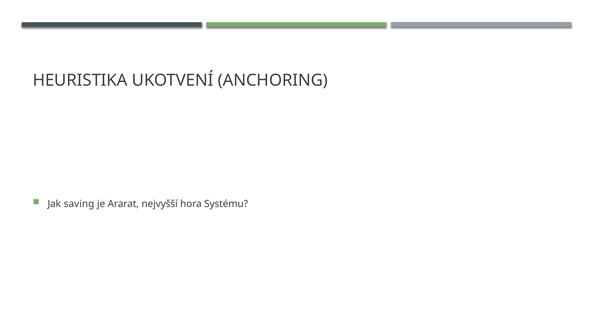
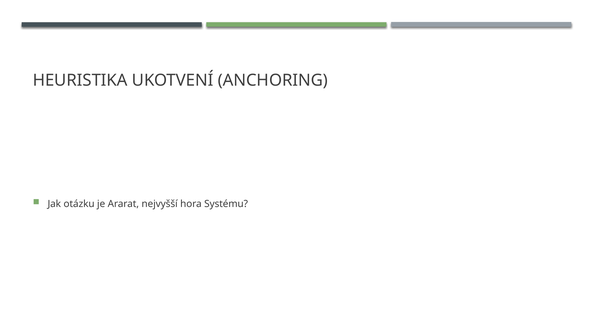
saving: saving -> otázku (79, 204)
